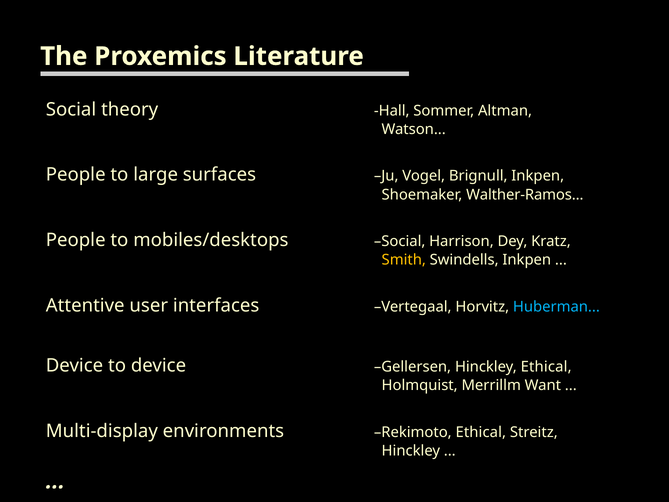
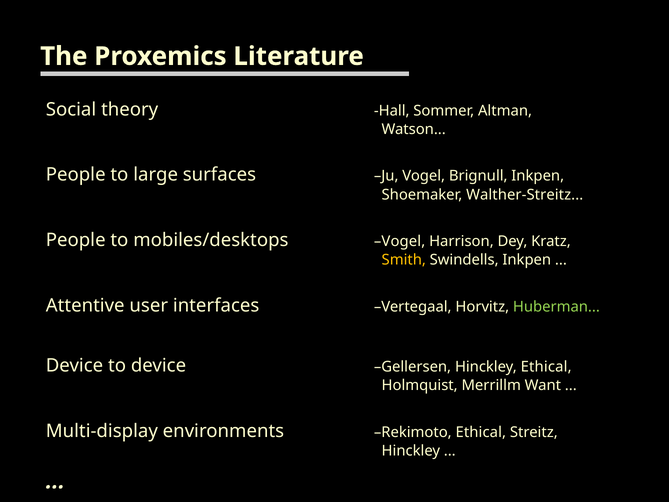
Walther-Ramos: Walther-Ramos -> Walther-Streitz (525, 195)
mobiles/desktops Social: Social -> Vogel (400, 241)
Huberman colour: light blue -> light green (556, 307)
